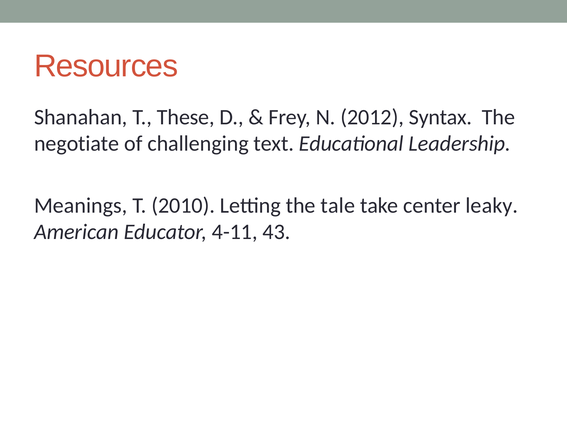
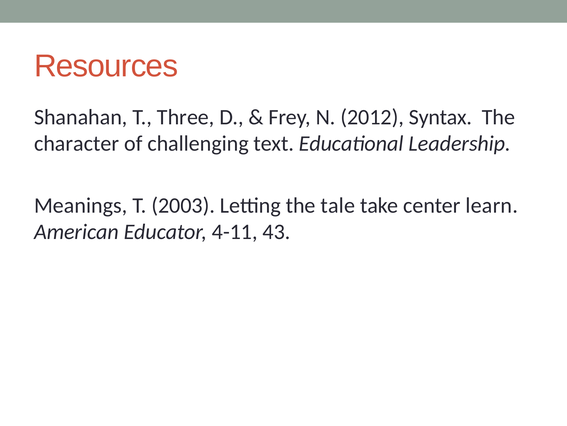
These: These -> Three (186, 117)
negotiate: negotiate -> character (77, 143)
2010: 2010 -> 2003 (183, 205)
leaky: leaky -> learn (492, 205)
